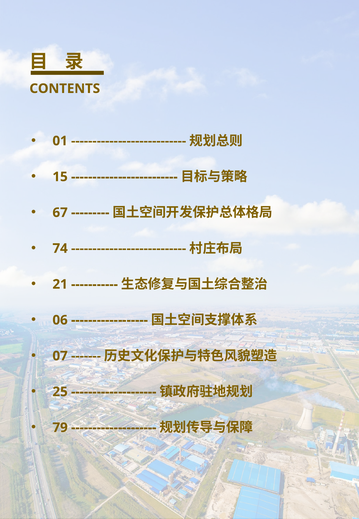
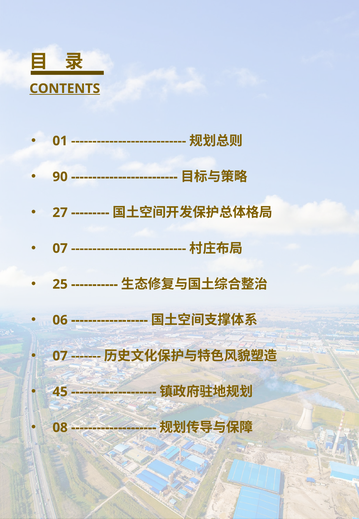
CONTENTS underline: none -> present (65, 88)
15: 15 -> 90 (60, 177)
67: 67 -> 27 (60, 212)
74: 74 -> 07 (60, 248)
21: 21 -> 25 (60, 284)
25: 25 -> 45 (60, 391)
79: 79 -> 08 (60, 427)
